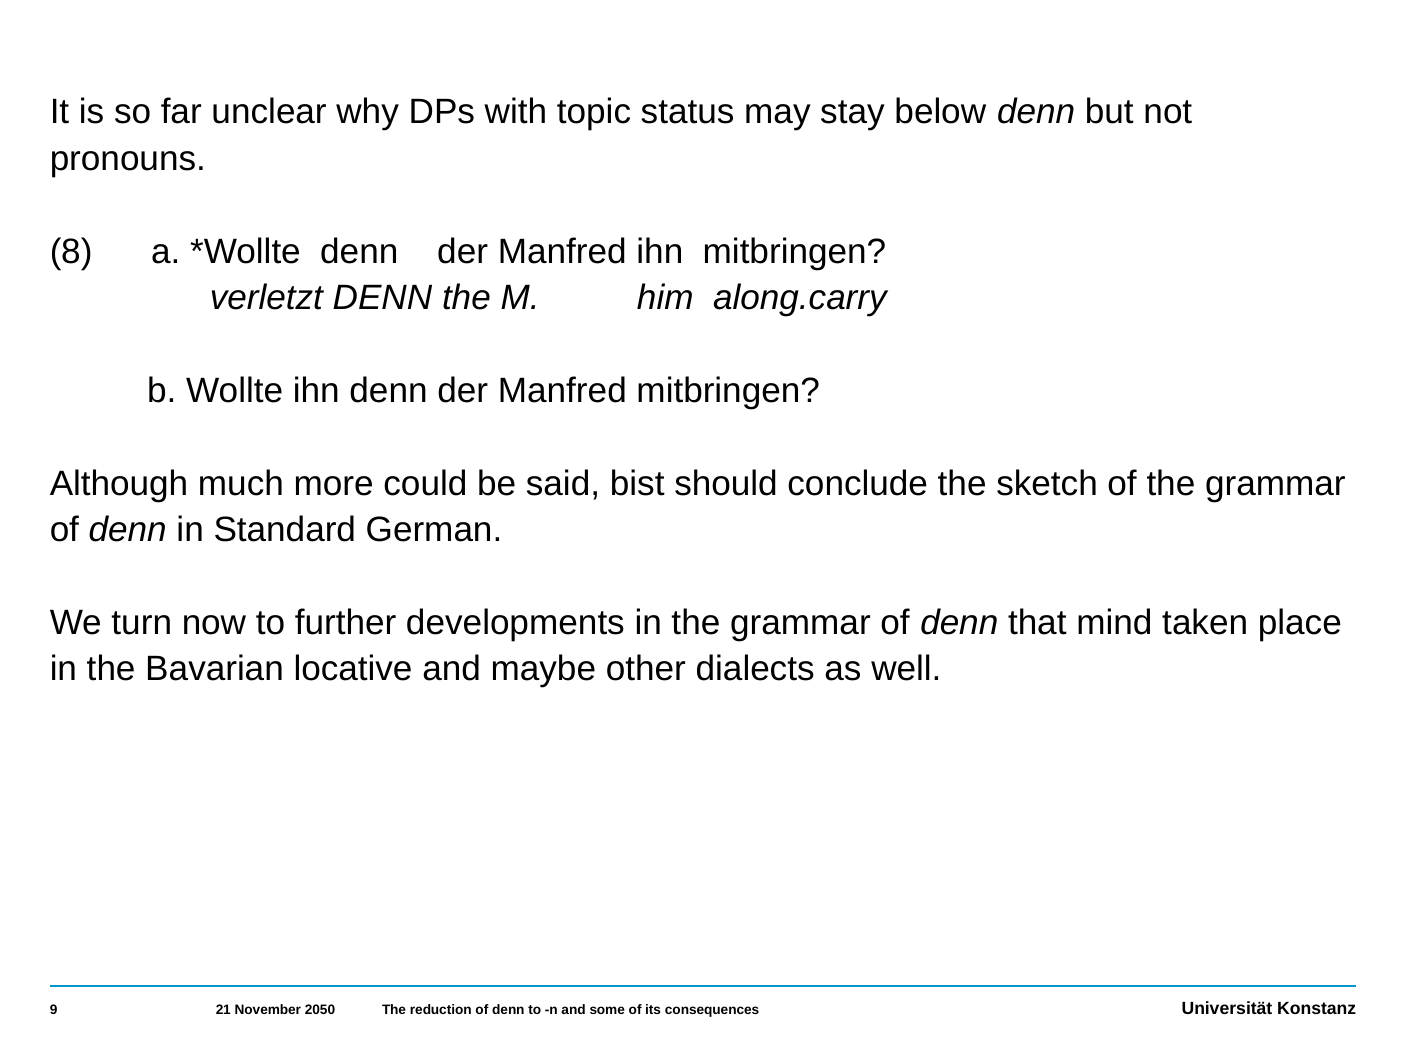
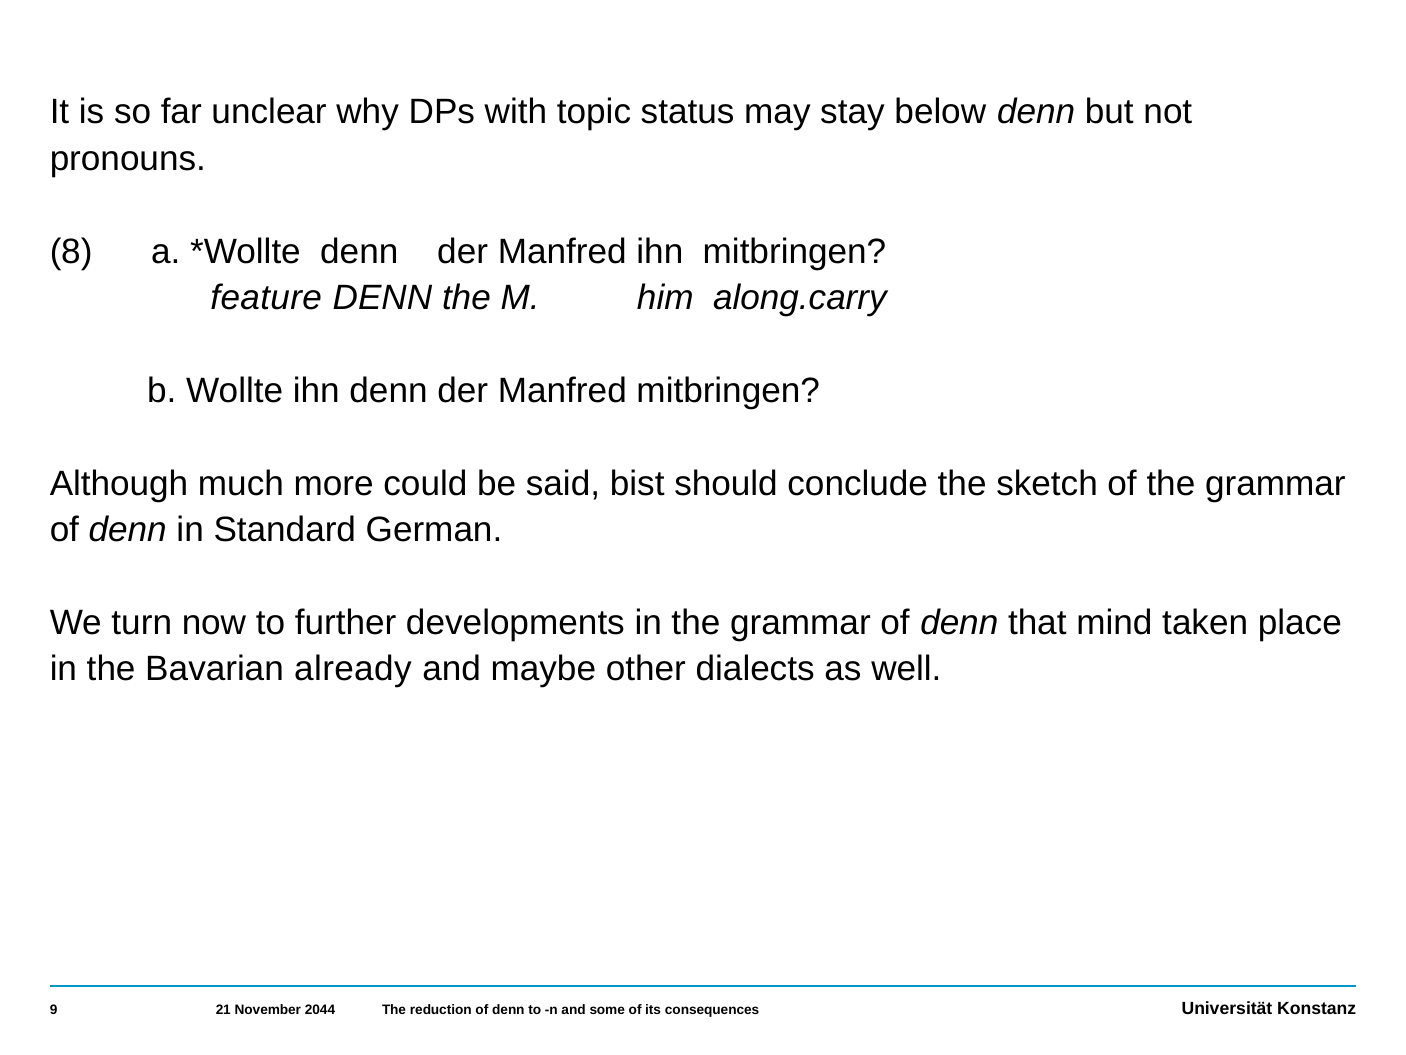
verletzt: verletzt -> feature (266, 298)
locative: locative -> already (353, 669)
2050: 2050 -> 2044 (320, 1010)
